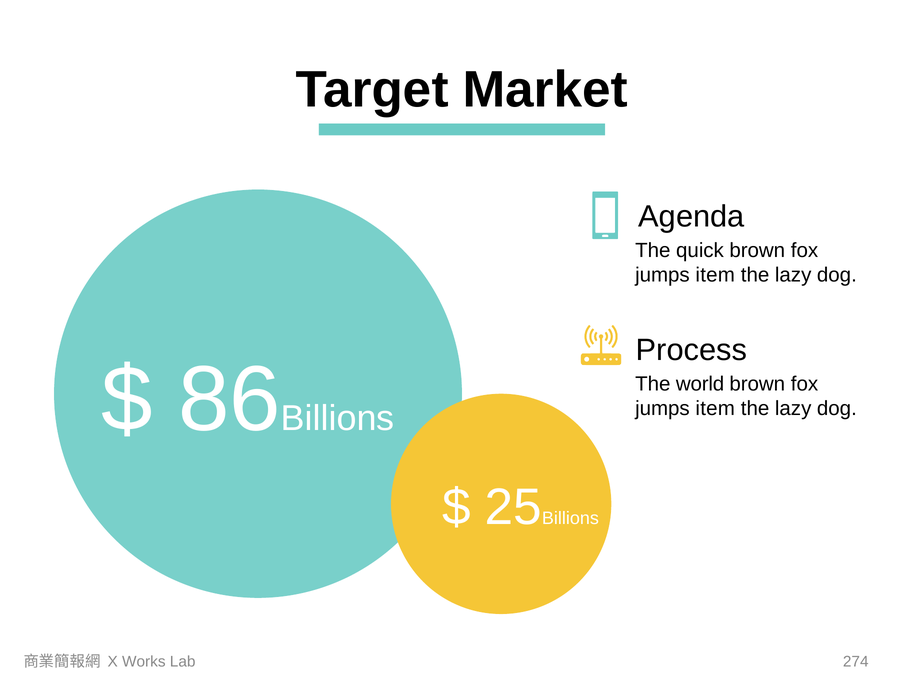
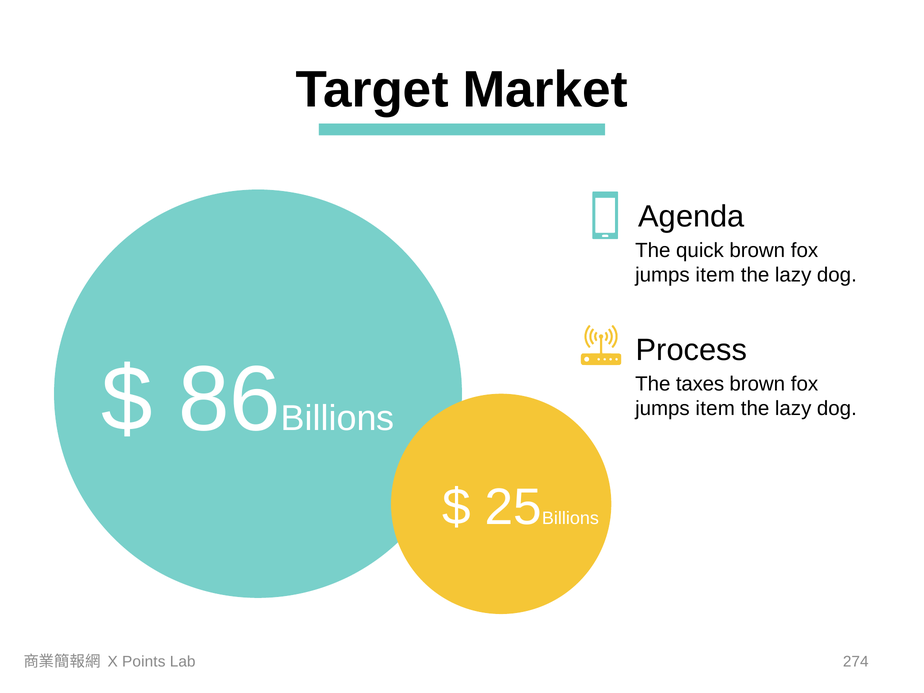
world: world -> taxes (700, 384)
Works: Works -> Points (144, 662)
